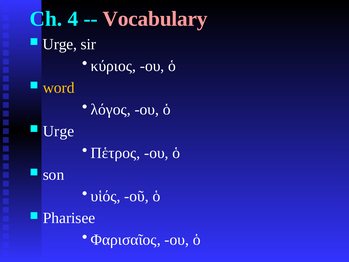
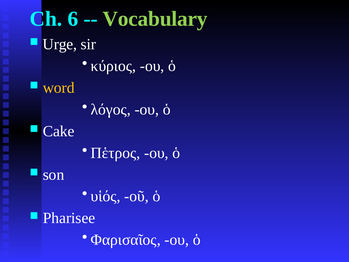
4: 4 -> 6 (73, 19)
Vocabulary colour: pink -> light green (155, 19)
Urge: Urge -> Cake (59, 131)
